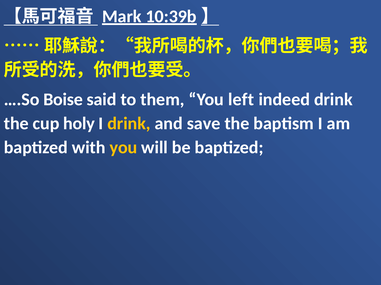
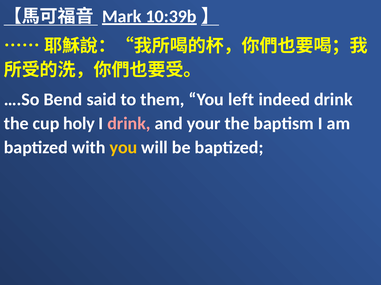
Boise: Boise -> Bend (63, 100)
drink colour: yellow -> pink (129, 124)
save: save -> your (204, 124)
